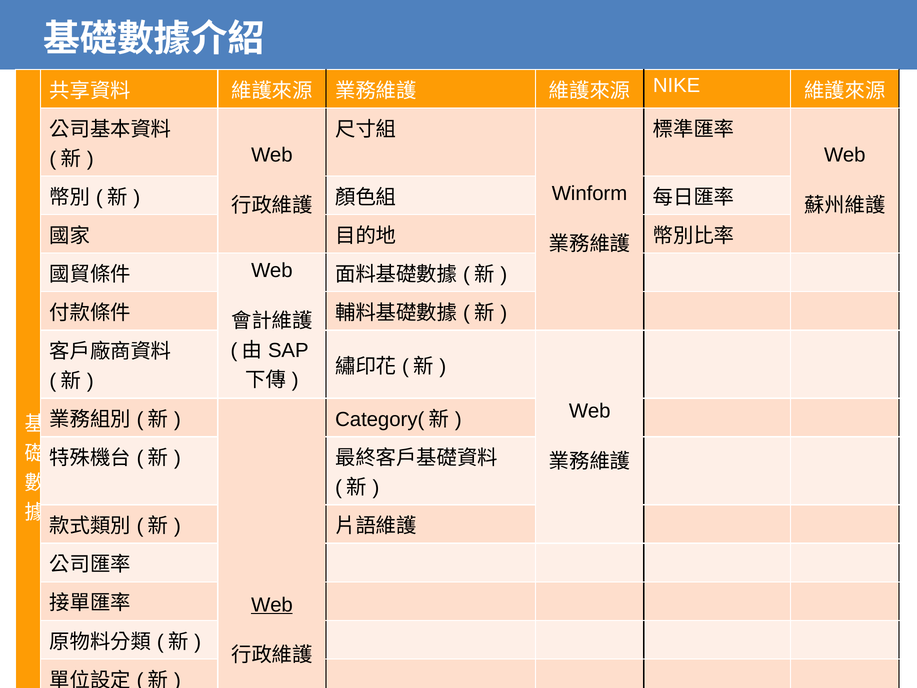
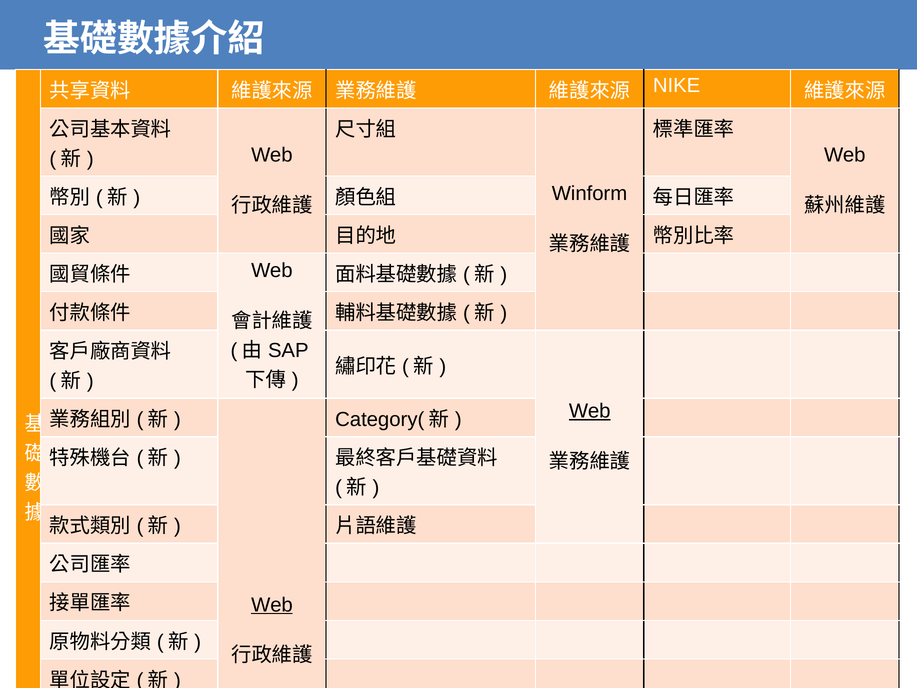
Web underline: none -> present (590, 411)
